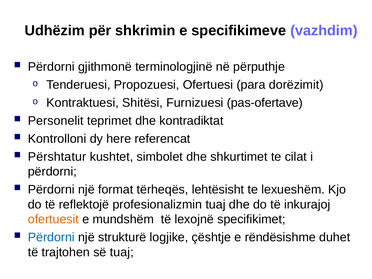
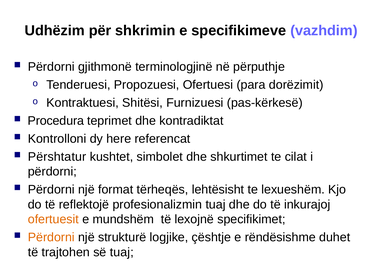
pas-ofertave: pas-ofertave -> pas-kërkesë (265, 103)
Personelit: Personelit -> Procedura (56, 121)
Përdorni colour: blue -> orange (51, 237)
